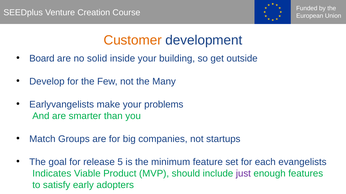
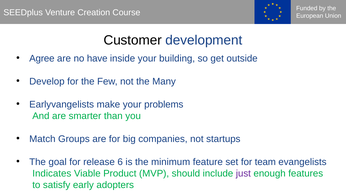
Customer colour: orange -> black (133, 40)
Board: Board -> Agree (42, 59)
solid: solid -> have (97, 59)
5: 5 -> 6 (120, 162)
each: each -> team (265, 162)
